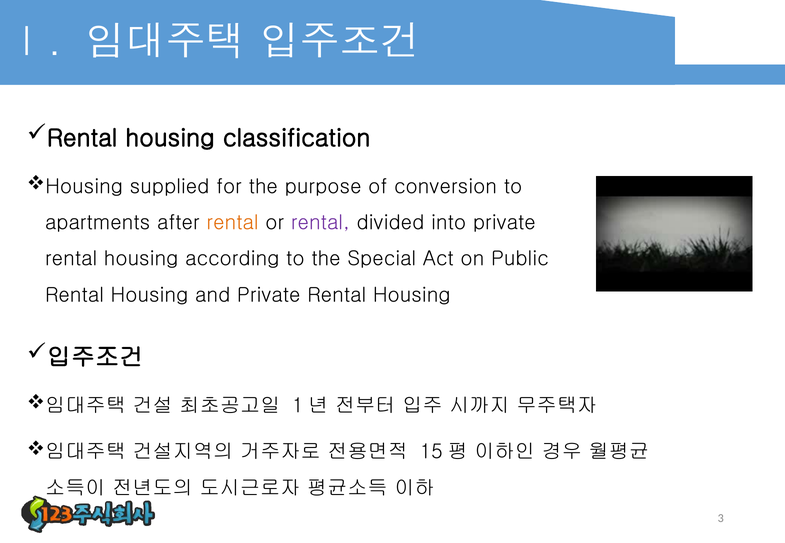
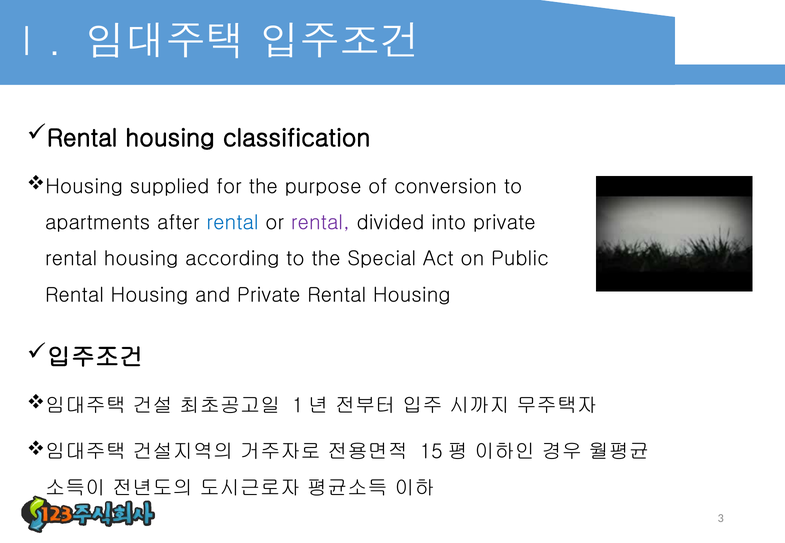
rental colour: orange -> blue (232, 223)
